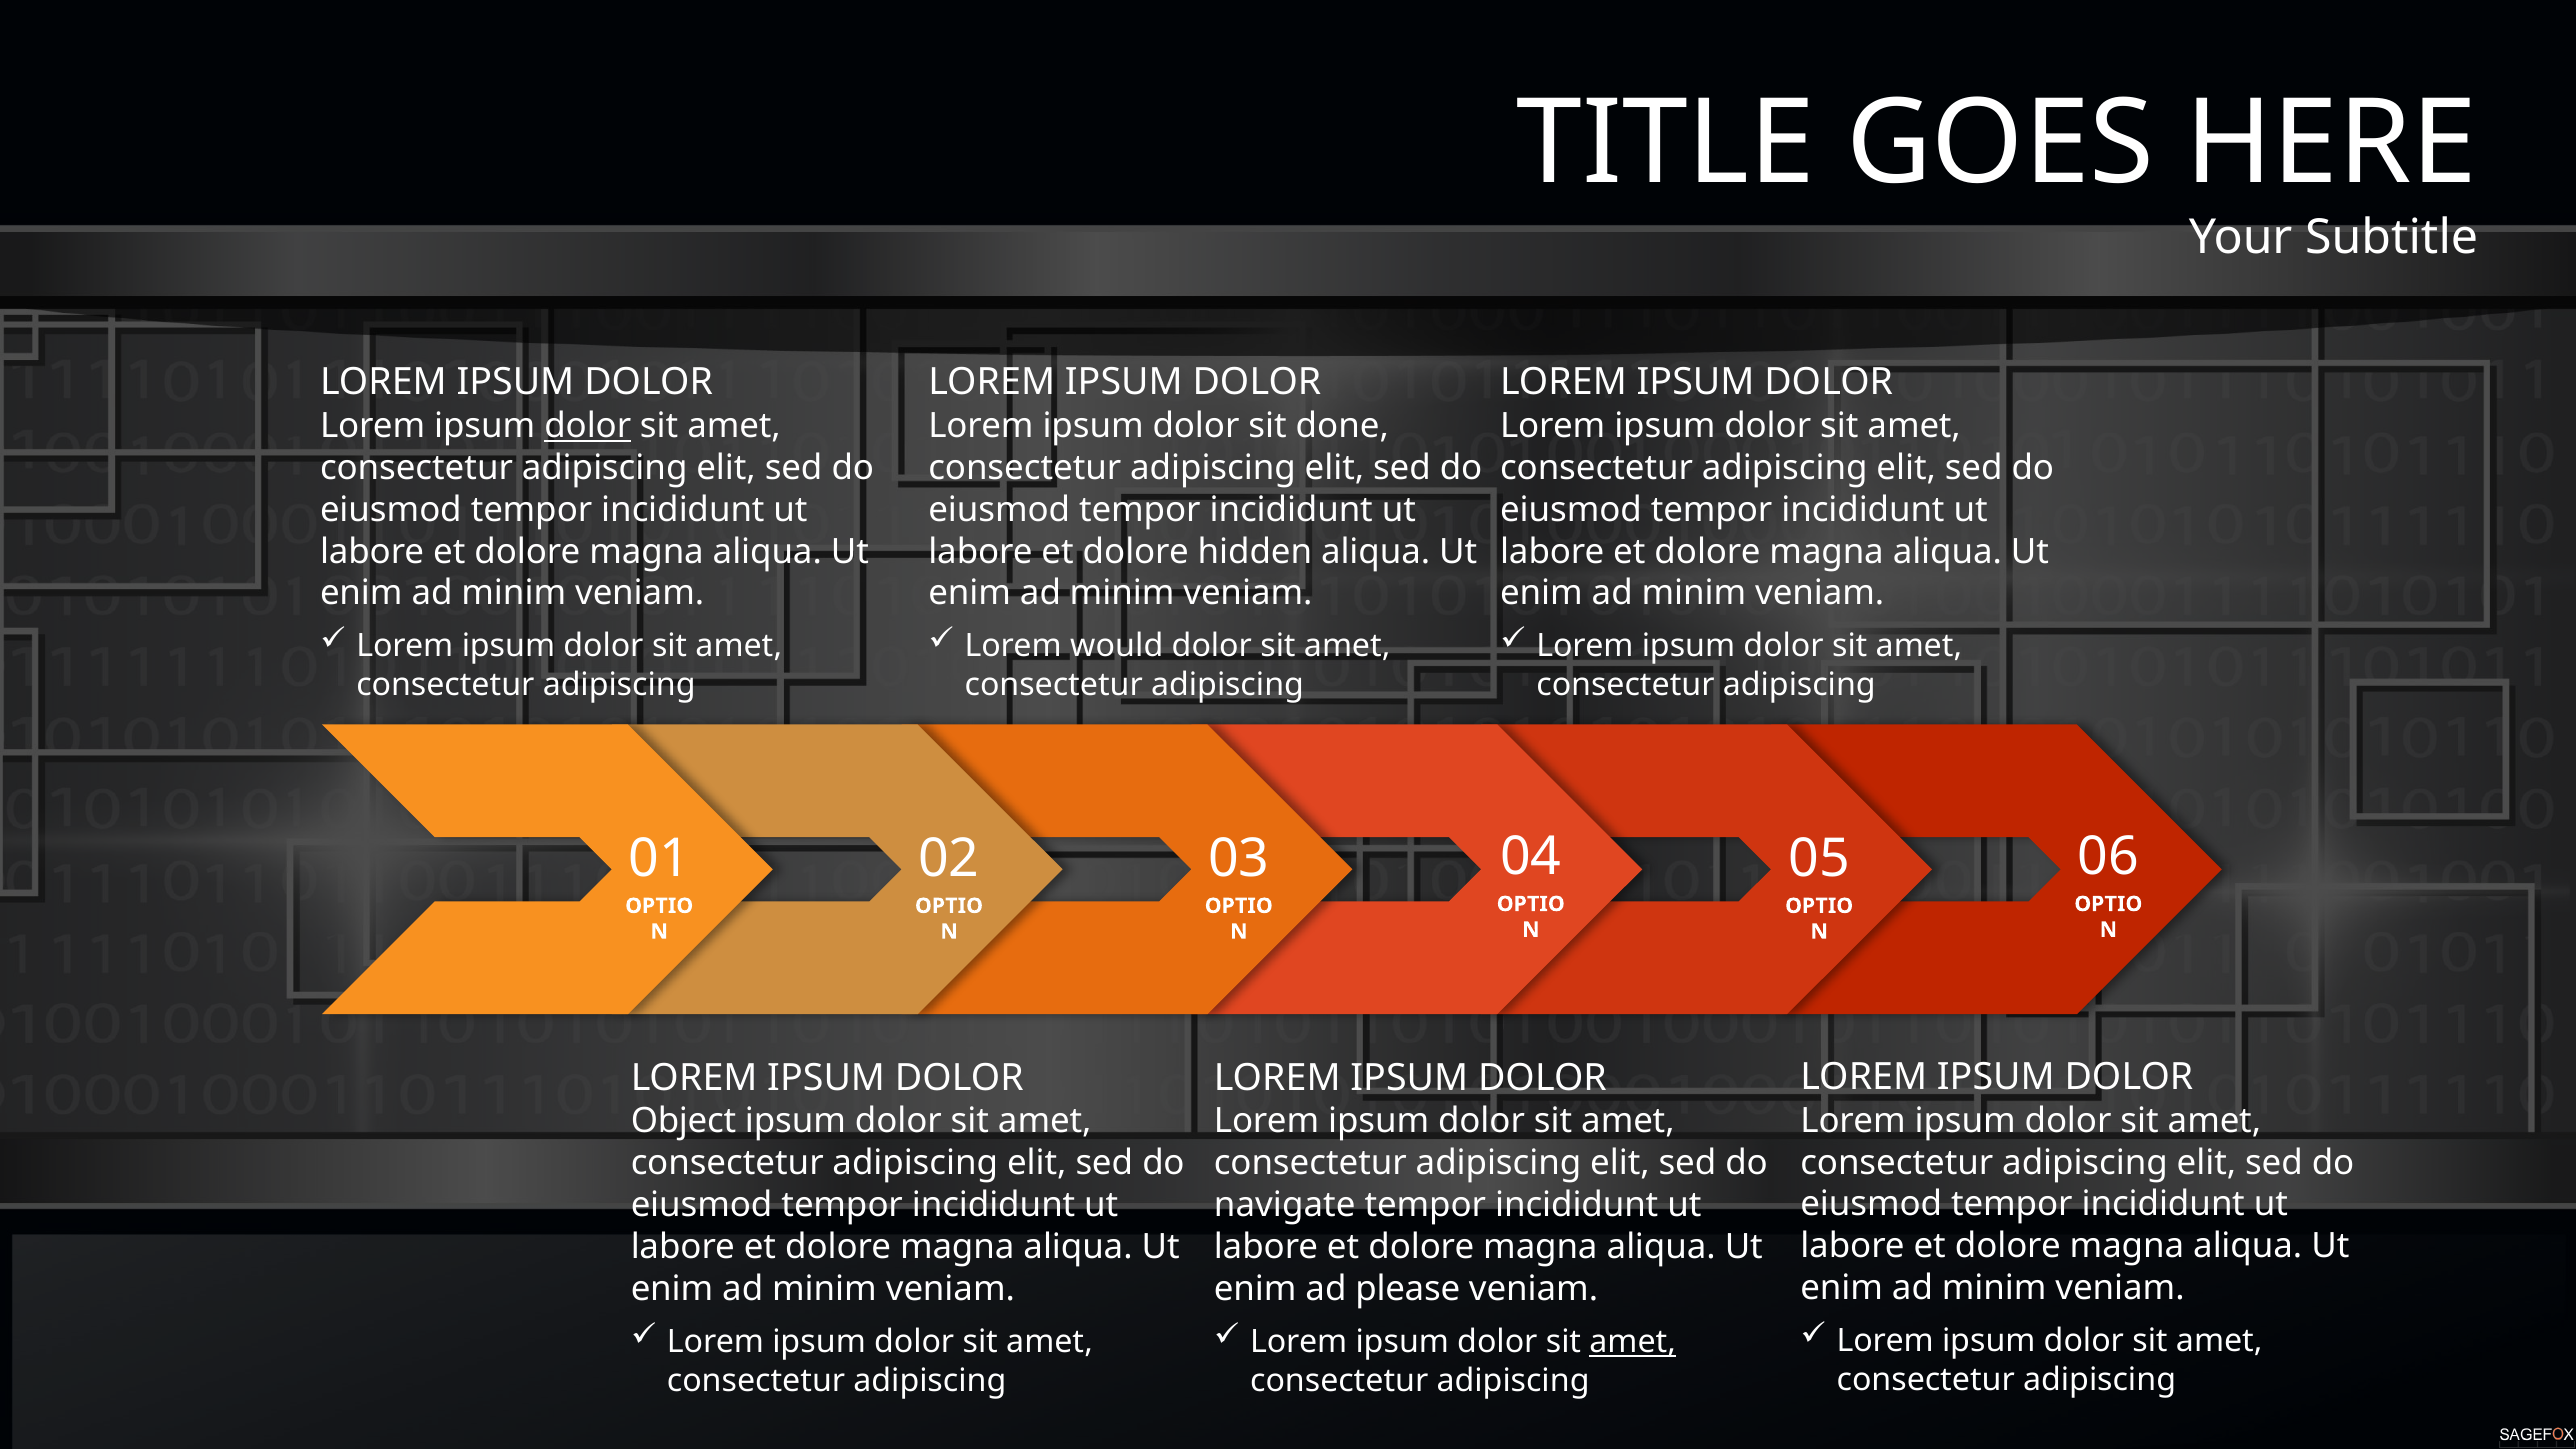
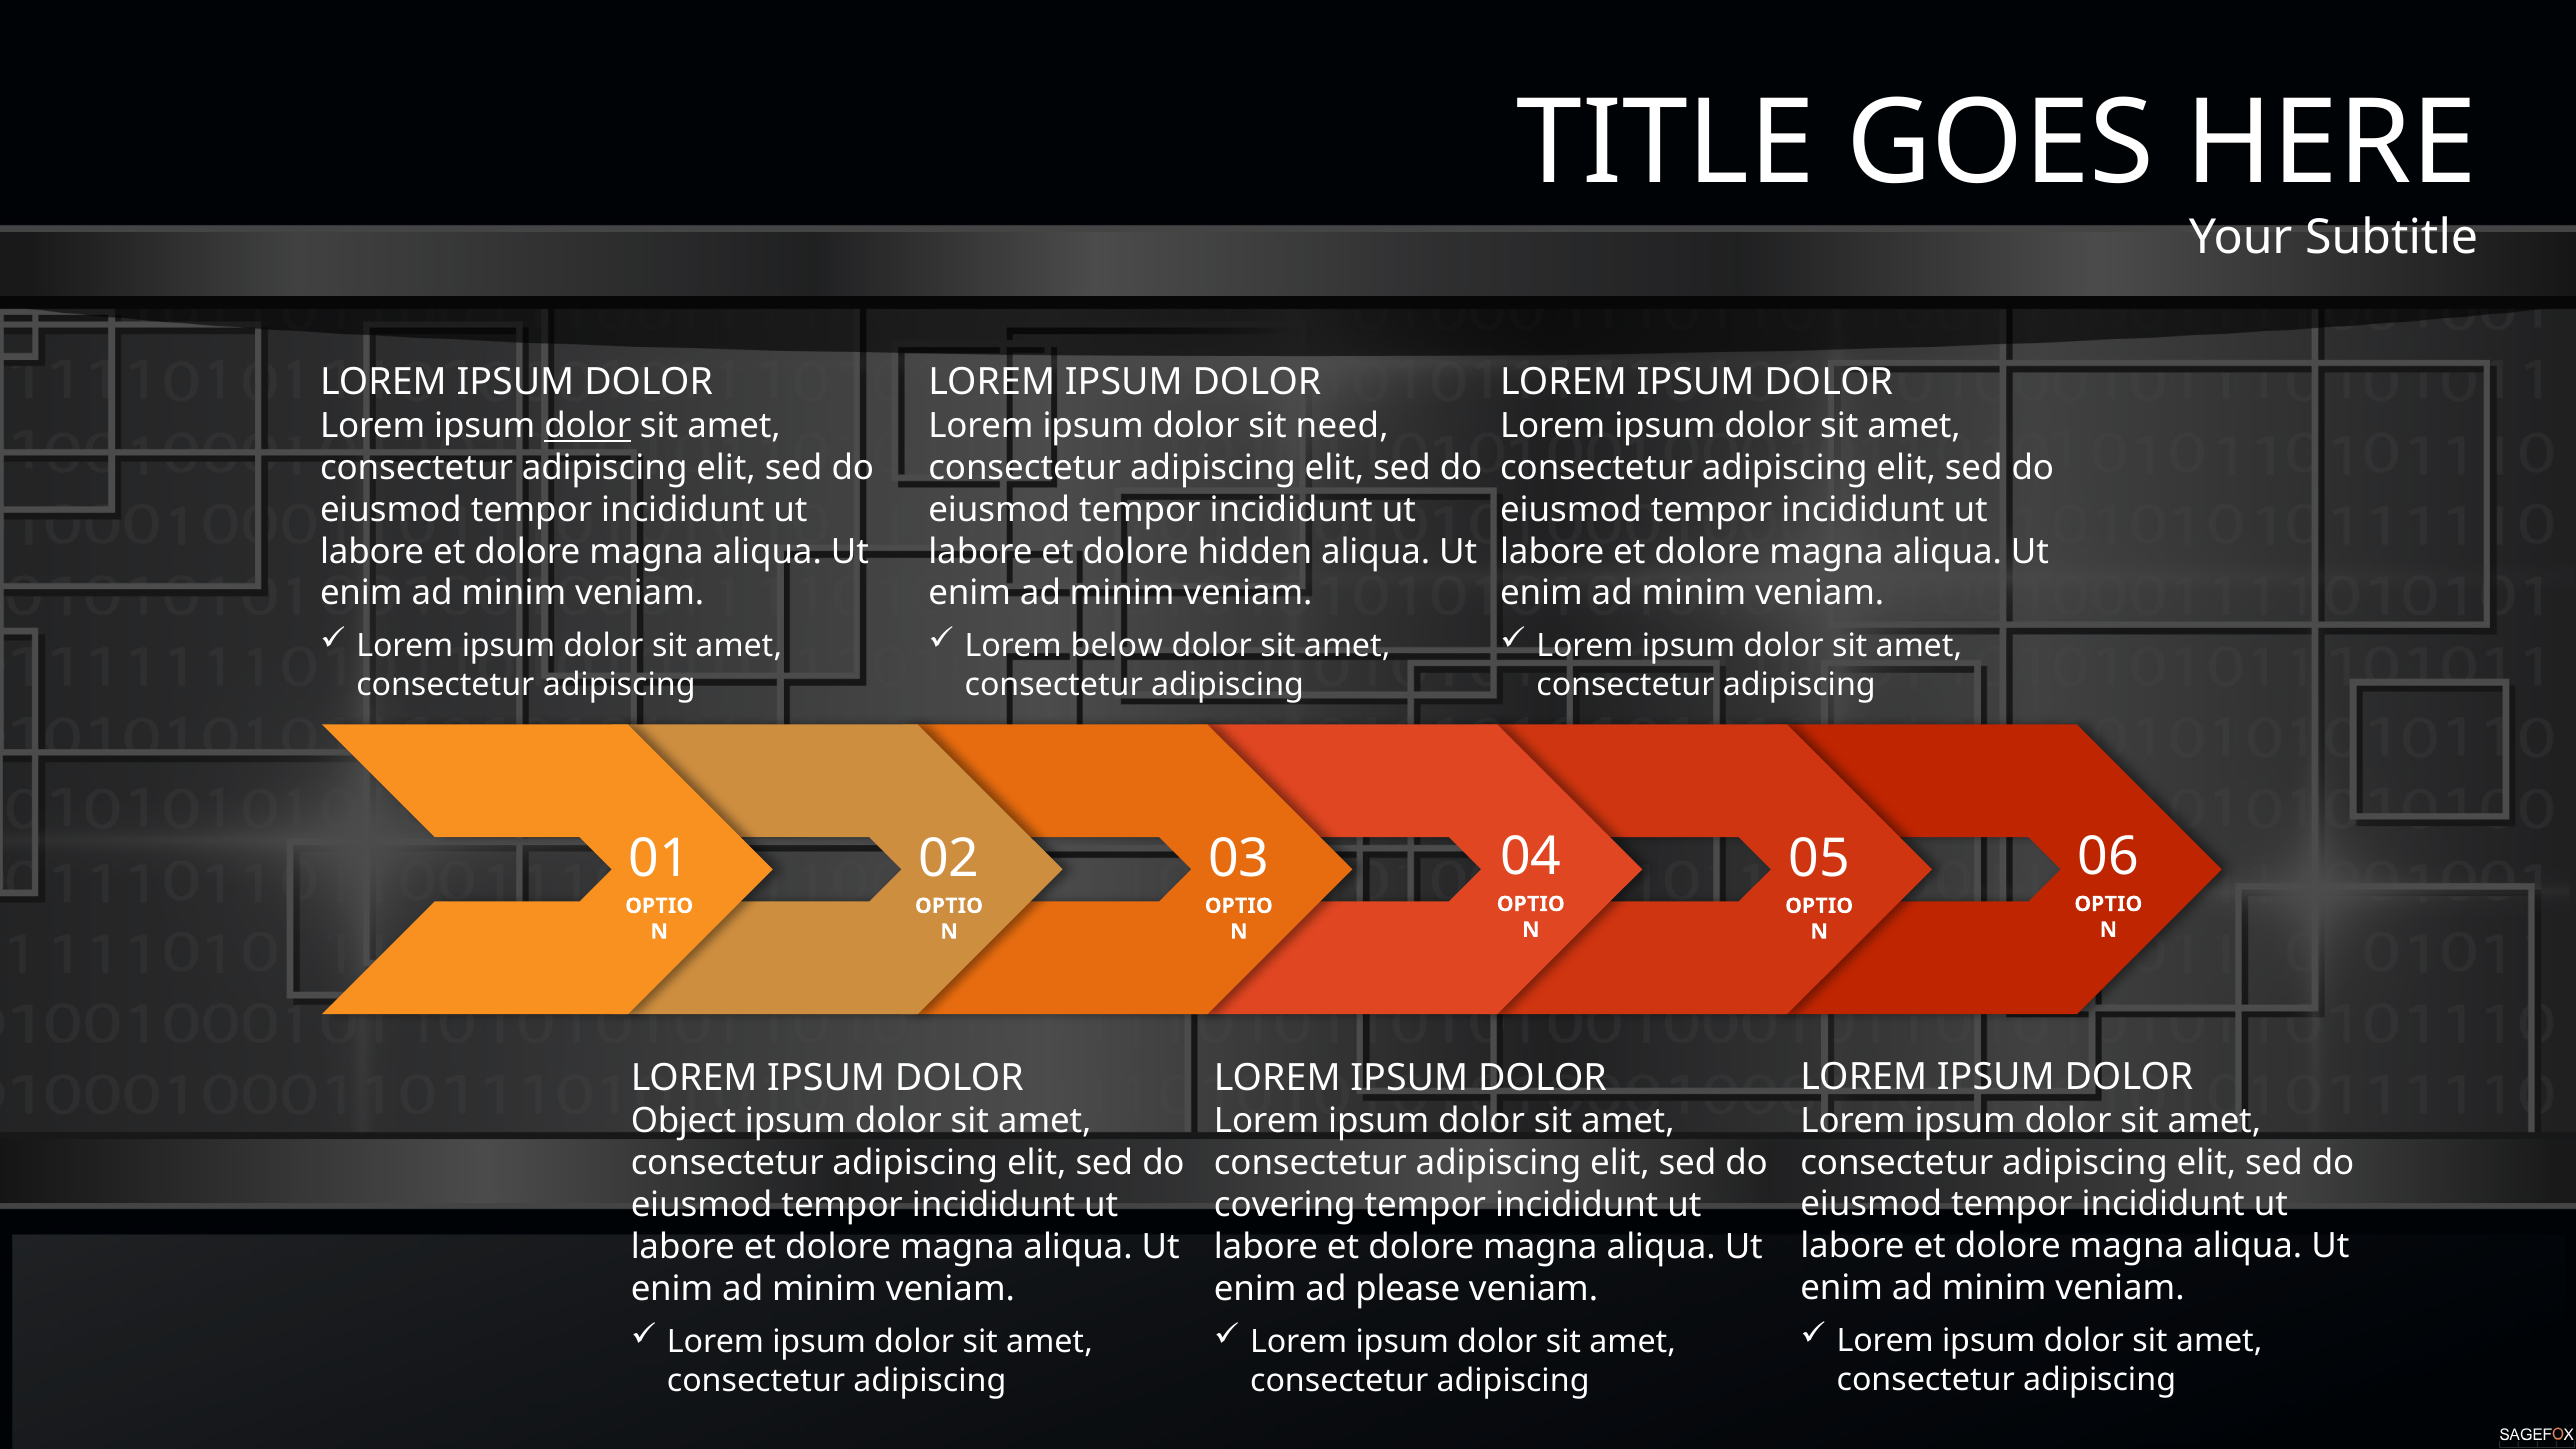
done: done -> need (1342, 426)
would: would -> below (1117, 646)
navigate: navigate -> covering (1285, 1205)
amet underline: present -> none (1633, 1342)
